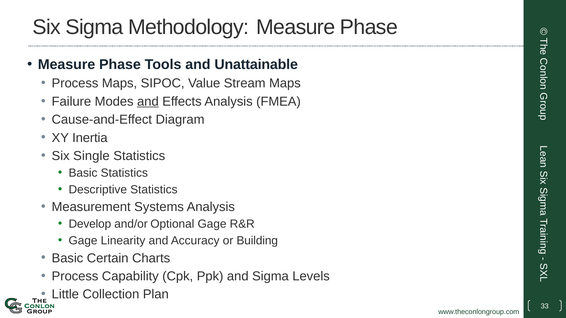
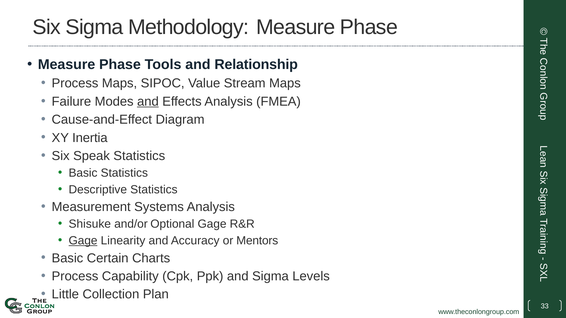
Unattainable: Unattainable -> Relationship (256, 65)
Single: Single -> Speak (92, 156)
Develop: Develop -> Shisuke (90, 224)
Gage underline: none -> present (83, 241)
Building: Building -> Mentors (257, 241)
